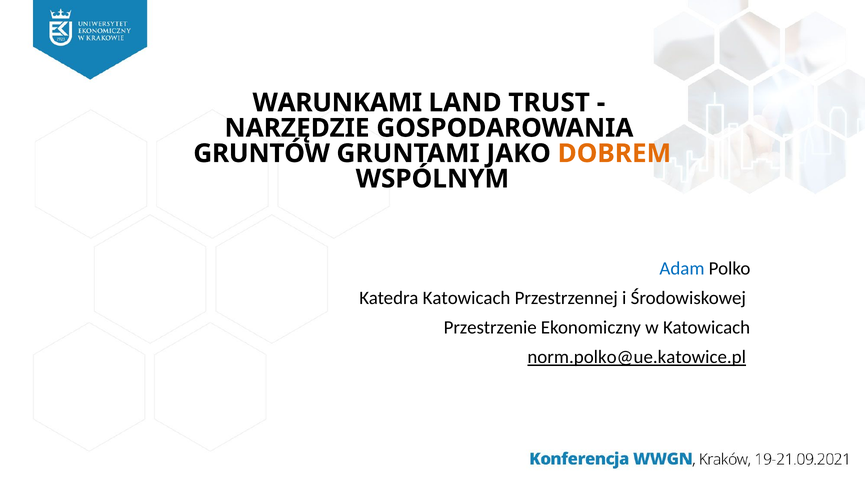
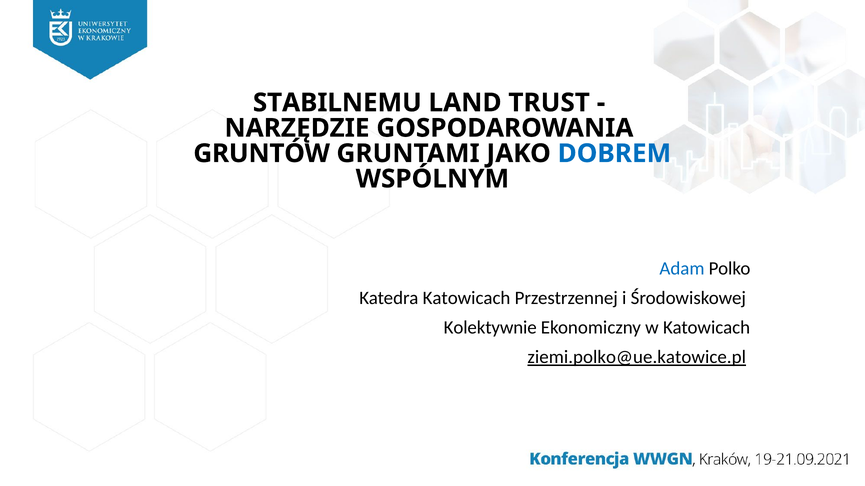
WARUNKAMI: WARUNKAMI -> STABILNEMU (337, 103)
DOBREM colour: orange -> blue (614, 154)
Przestrzenie: Przestrzenie -> Kolektywnie (490, 328)
norm.polko@ue.katowice.pl: norm.polko@ue.katowice.pl -> ziemi.polko@ue.katowice.pl (637, 358)
